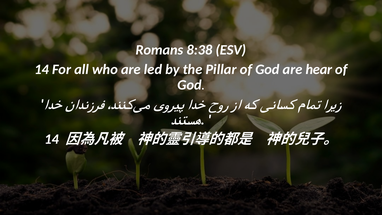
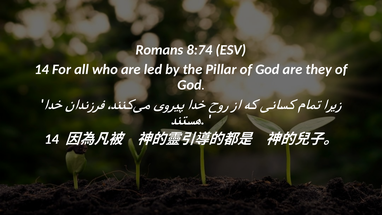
8:38: 8:38 -> 8:74 (199, 50)
hear: hear -> they (319, 69)
